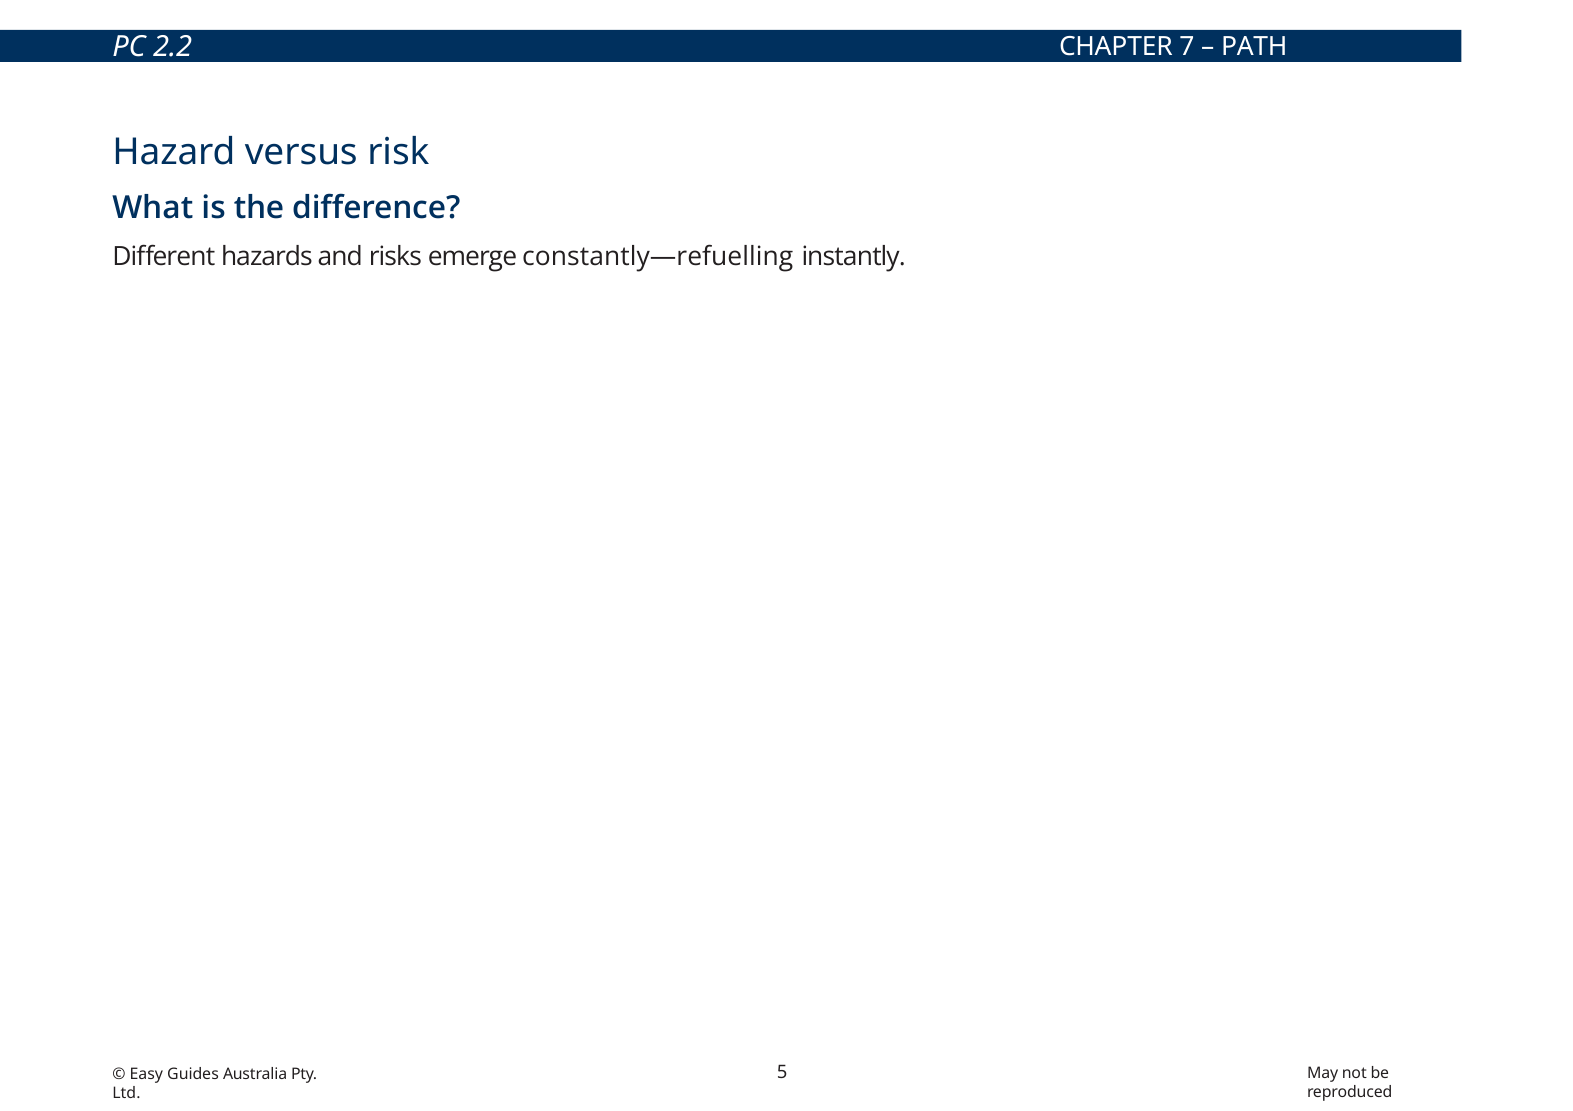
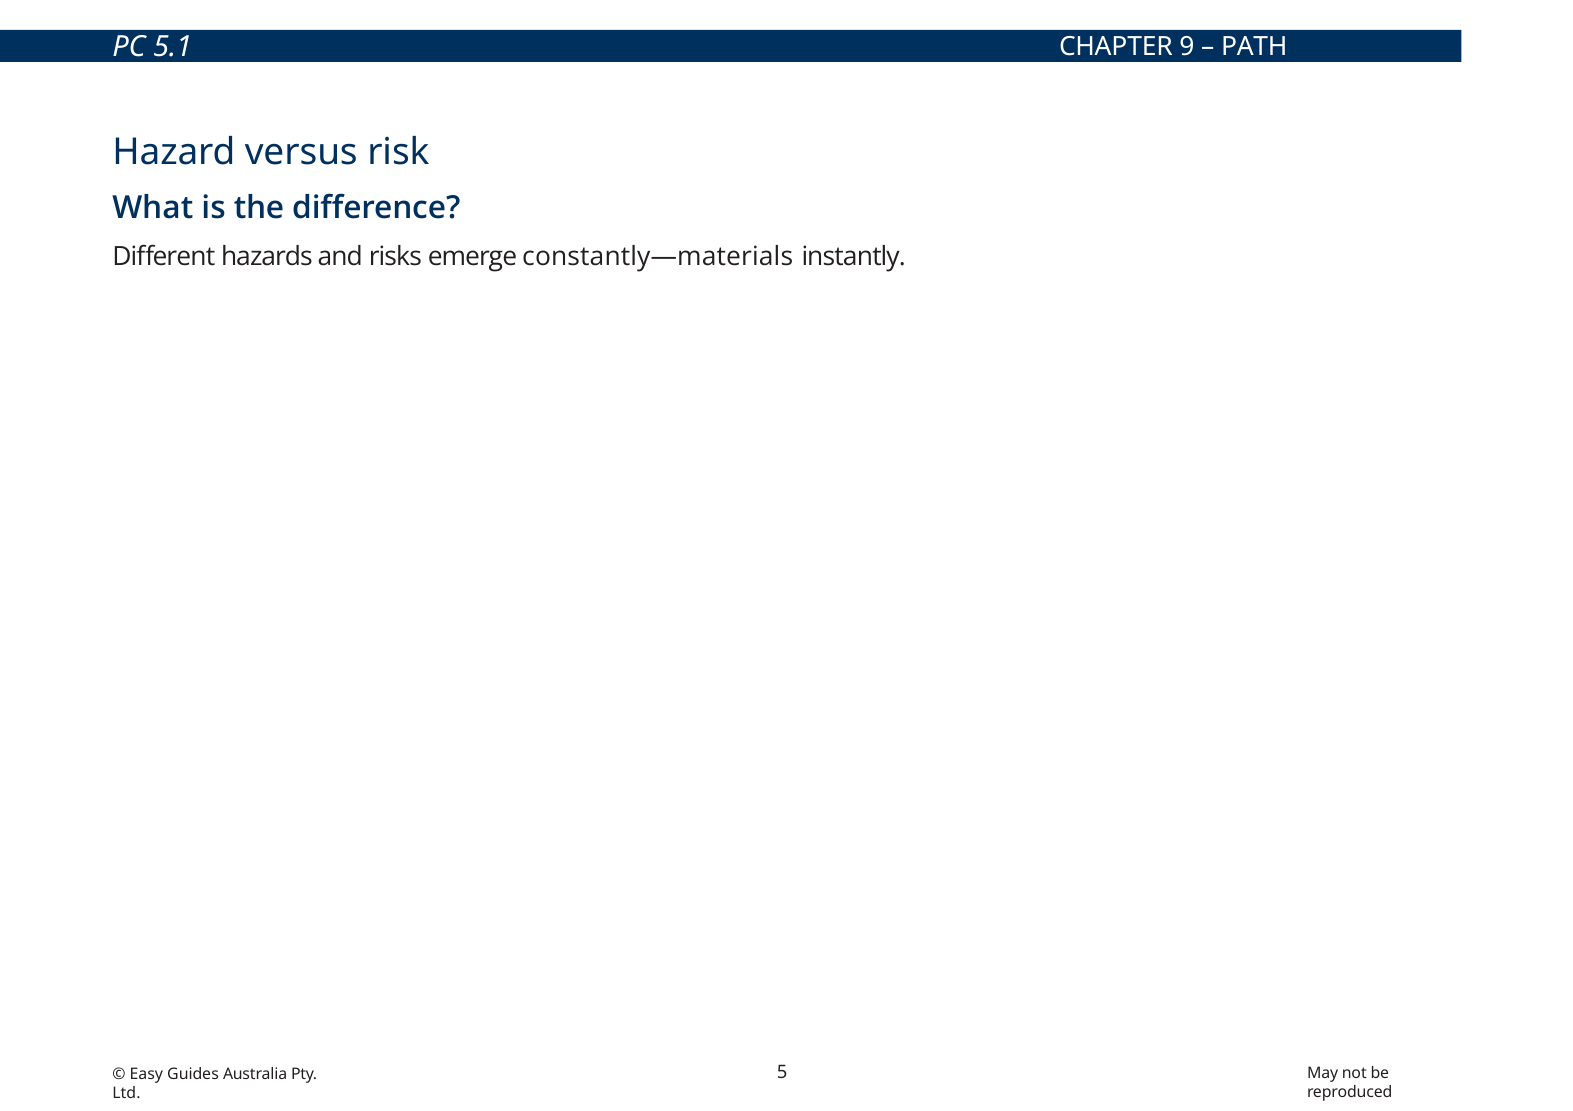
2.2: 2.2 -> 5.1 (173, 46)
7: 7 -> 9 (1187, 46)
constantly—refuelling: constantly—refuelling -> constantly—materials (658, 257)
